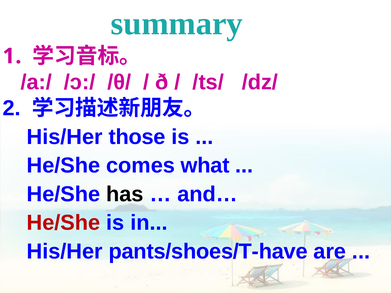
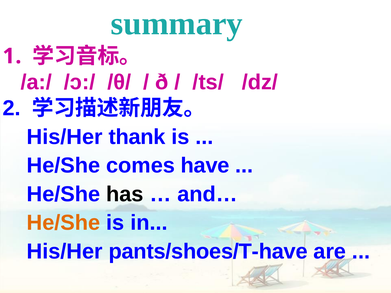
those: those -> thank (137, 137)
what: what -> have (205, 166)
He/She colour: red -> orange (63, 223)
